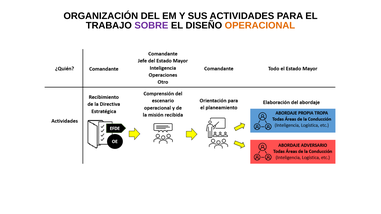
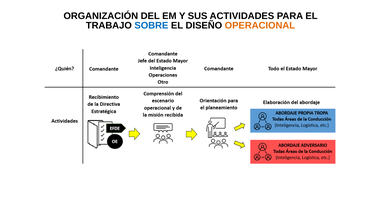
SOBRE colour: purple -> blue (151, 26)
